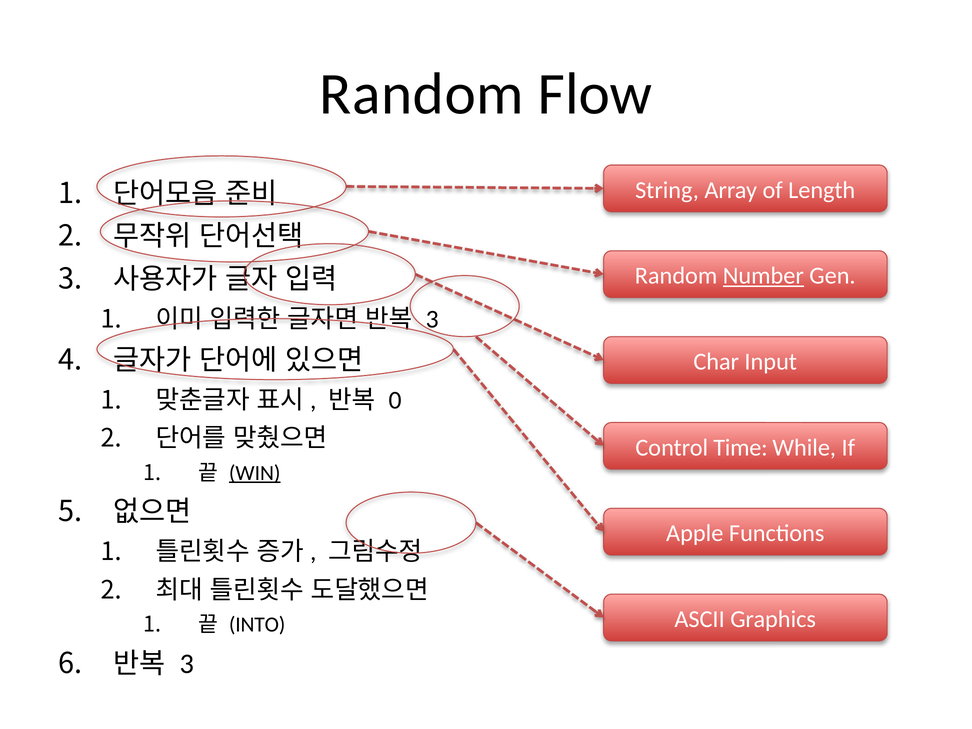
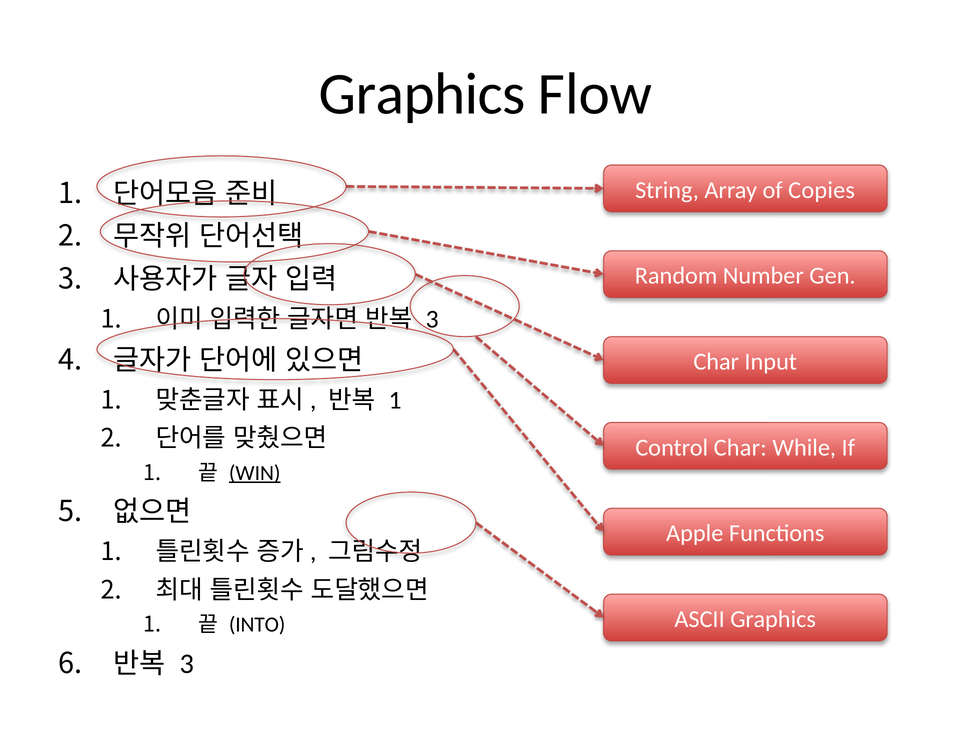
Random: Random -> Graphics (422, 94)
Length: Length -> Copies (822, 190)
Number underline: present -> none (763, 276)
0: 0 -> 1 (395, 400)
Control Time: Time -> Char (740, 448)
